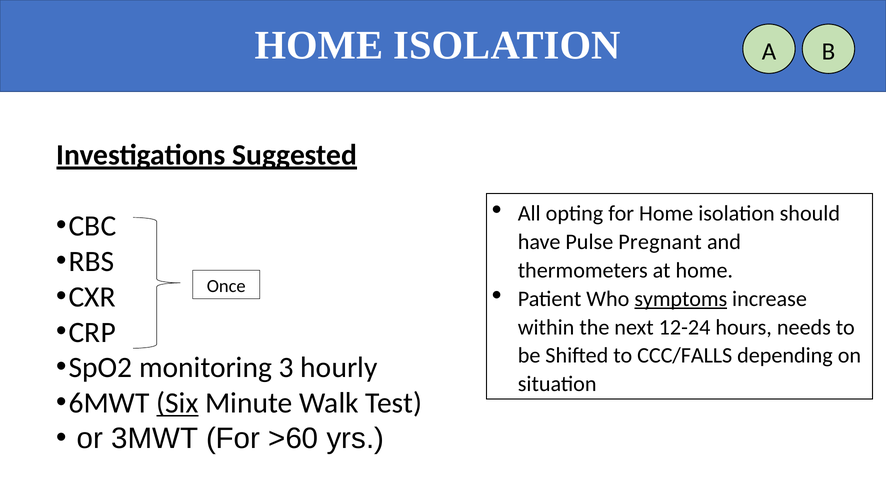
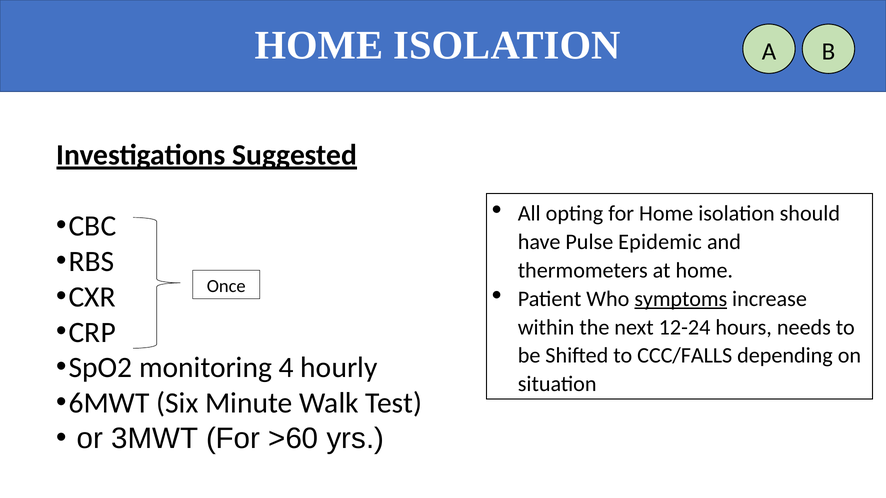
Pregnant: Pregnant -> Epidemic (660, 242)
3: 3 -> 4 (286, 368)
Six underline: present -> none (177, 403)
